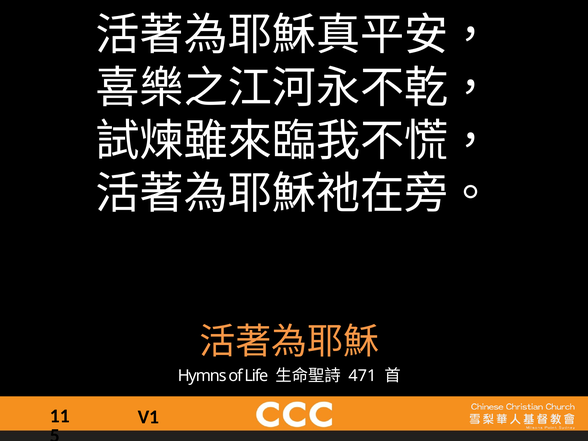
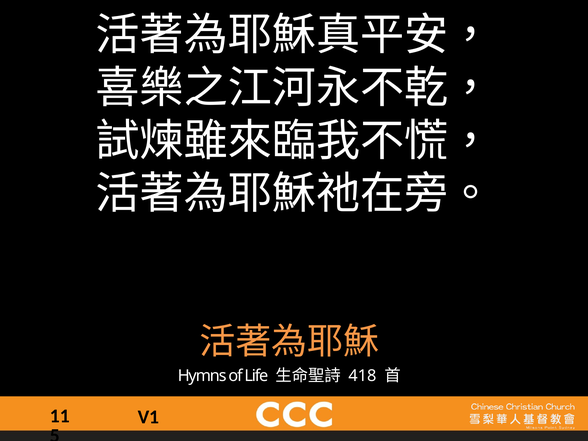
471: 471 -> 418 (362, 376)
